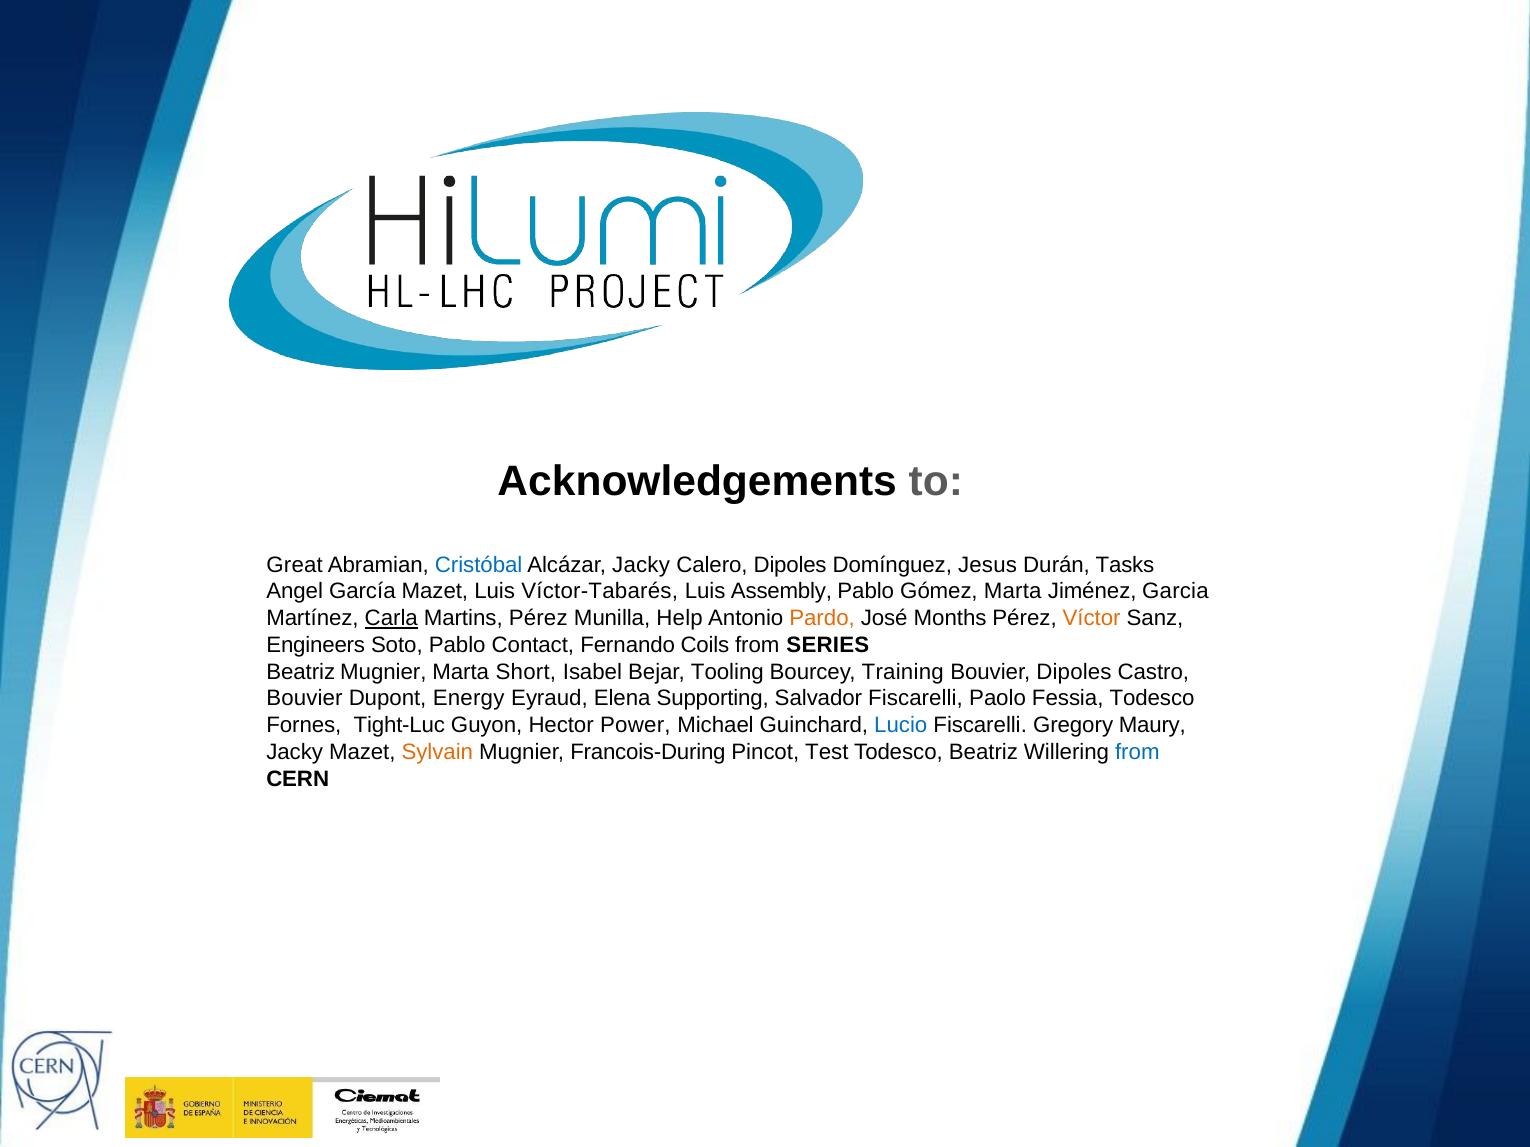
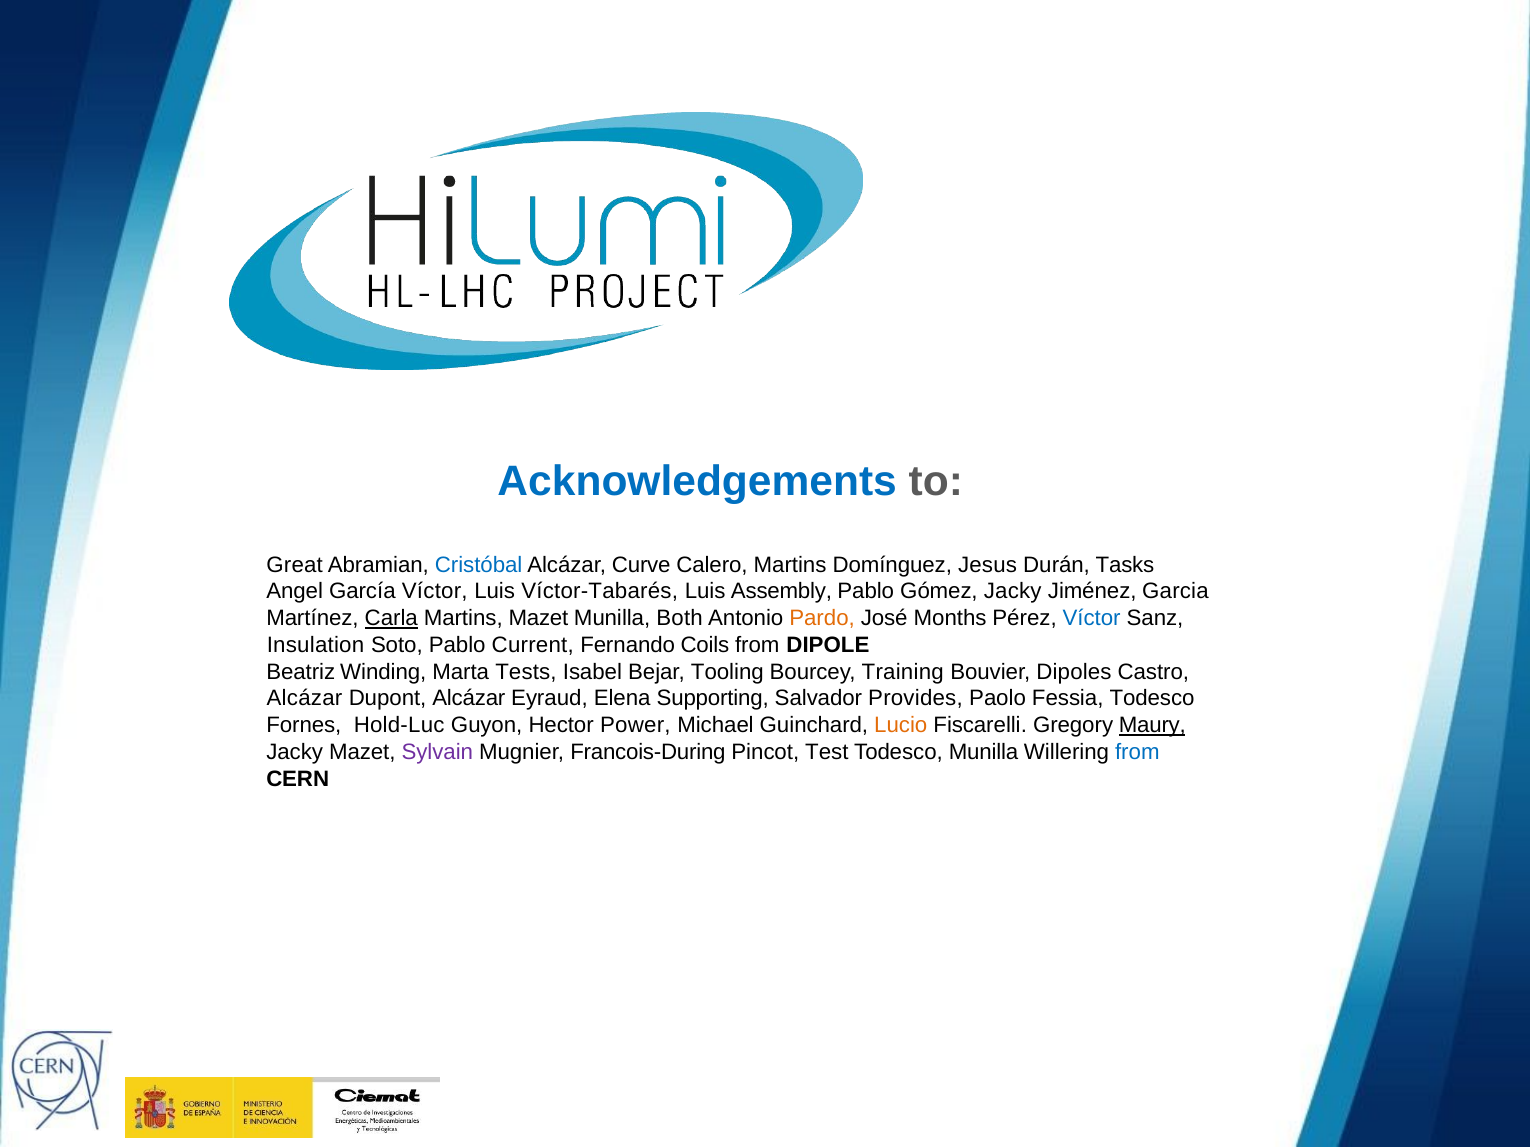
Acknowledgements colour: black -> blue (697, 482)
Alcázar Jacky: Jacky -> Curve (641, 565)
Calero Dipoles: Dipoles -> Martins (790, 565)
García Mazet: Mazet -> Víctor (435, 592)
Gómez Marta: Marta -> Jacky (1013, 592)
Martins Pérez: Pérez -> Mazet (538, 619)
Help: Help -> Both (680, 619)
Víctor colour: orange -> blue (1092, 619)
Engineers: Engineers -> Insulation (316, 645)
Contact: Contact -> Current (533, 645)
SERIES: SERIES -> DIPOLE (828, 645)
Beatriz Mugnier: Mugnier -> Winding (383, 672)
Short: Short -> Tests (526, 672)
Bouvier: Bouvier -> Alcázar (304, 699)
Dupont Energy: Energy -> Alcázar (469, 699)
Salvador Fiscarelli: Fiscarelli -> Provides (915, 699)
Tight-Luc: Tight-Luc -> Hold-Luc (399, 726)
Lucio colour: blue -> orange (901, 726)
Maury underline: none -> present (1152, 726)
Sylvain colour: orange -> purple (437, 752)
Todesco Beatriz: Beatriz -> Munilla (984, 752)
